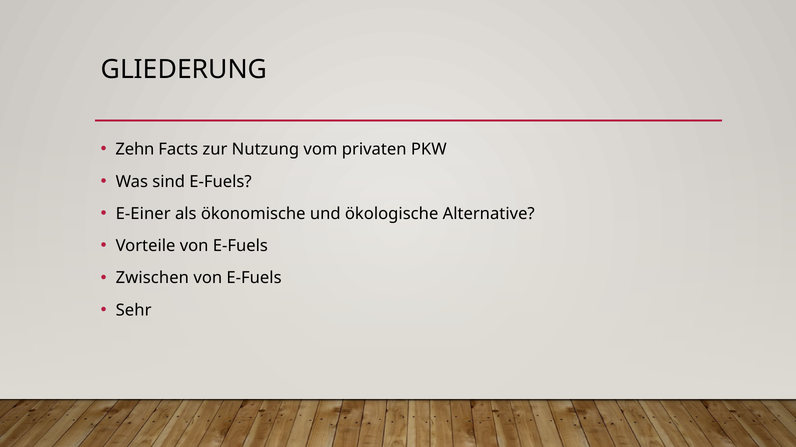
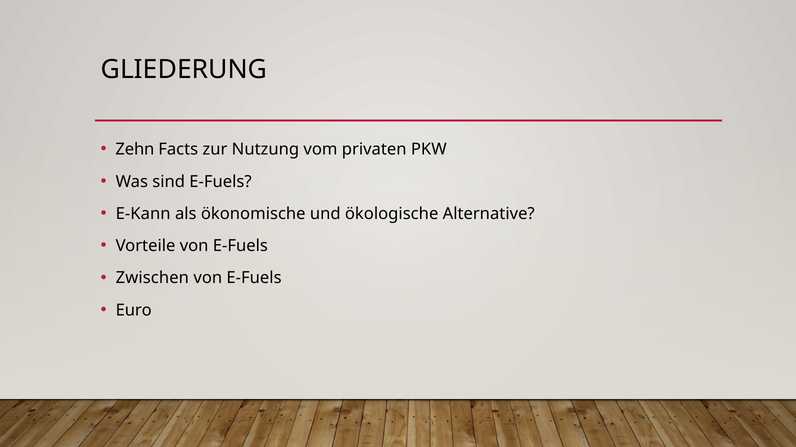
E-Einer: E-Einer -> E-Kann (143, 214)
Sehr: Sehr -> Euro (134, 311)
